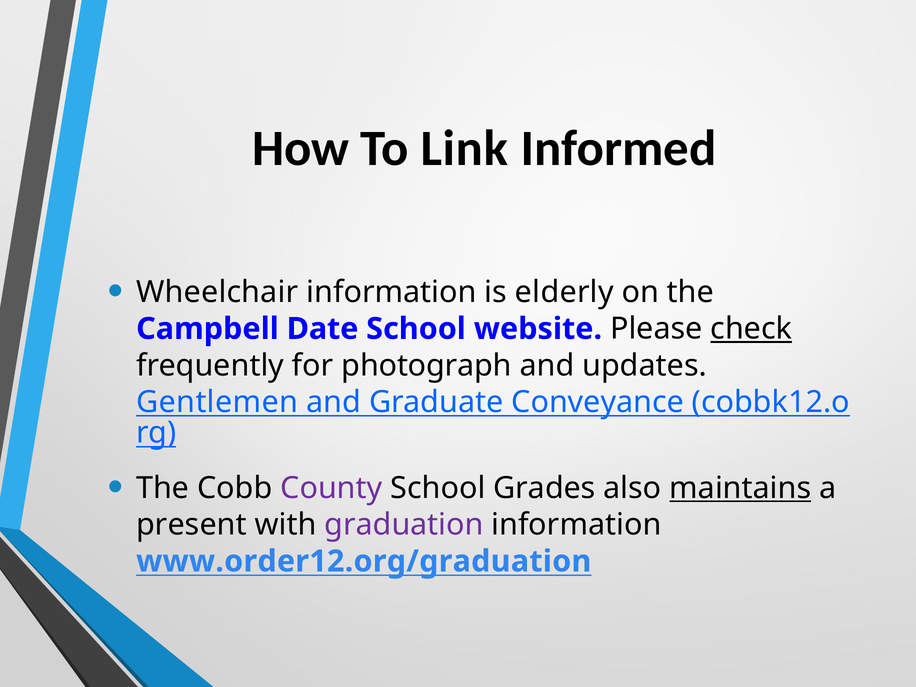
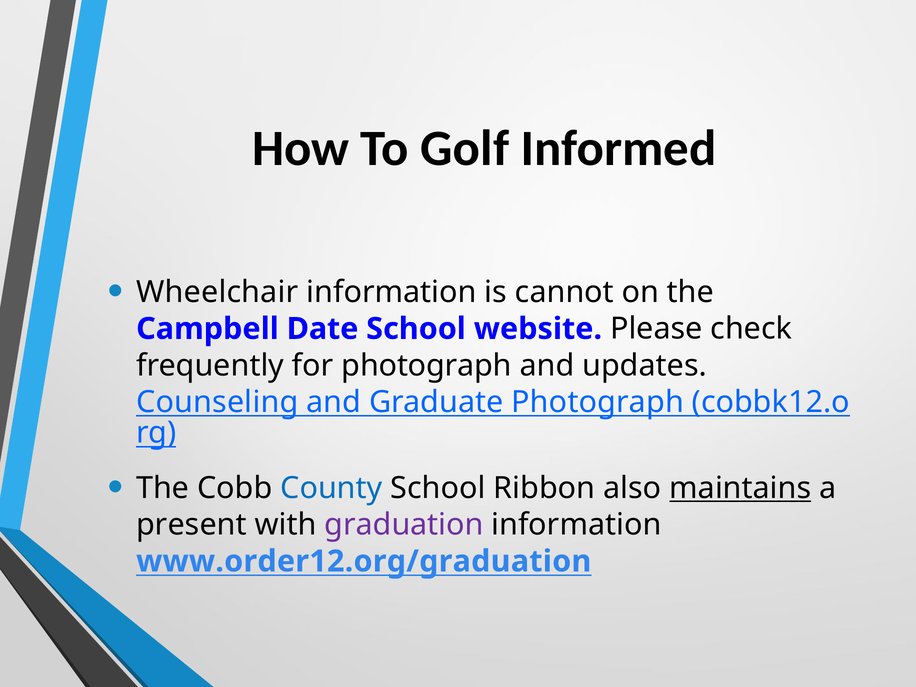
Link: Link -> Golf (465, 149)
elderly: elderly -> cannot (564, 292)
check underline: present -> none (751, 329)
Gentlemen: Gentlemen -> Counseling (217, 402)
Graduate Conveyance: Conveyance -> Photograph (598, 402)
County colour: purple -> blue (331, 488)
Grades: Grades -> Ribbon (544, 488)
